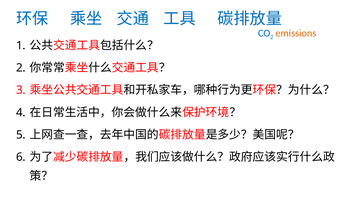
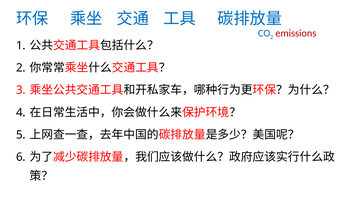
emissions colour: orange -> red (296, 33)
